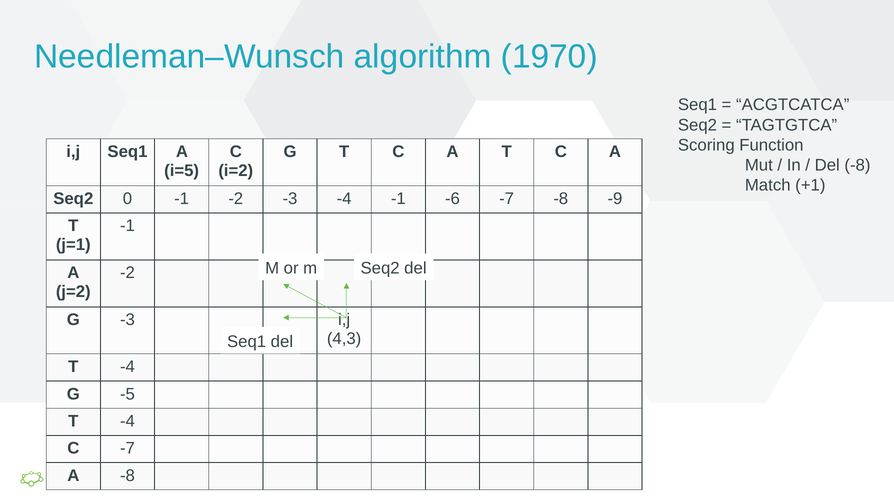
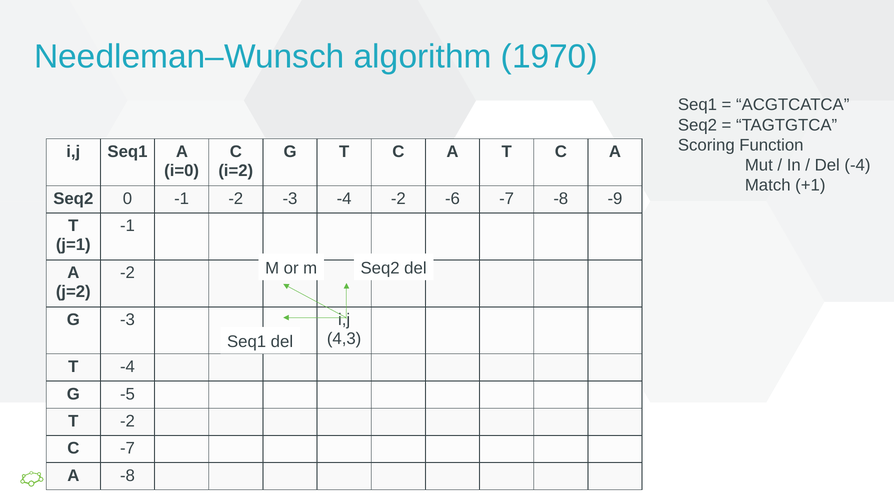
Del -8: -8 -> -4 (857, 165)
i=5: i=5 -> i=0 (182, 171)
-4 -1: -1 -> -2 (398, 199)
-4: -4 -> -2 (127, 421)
